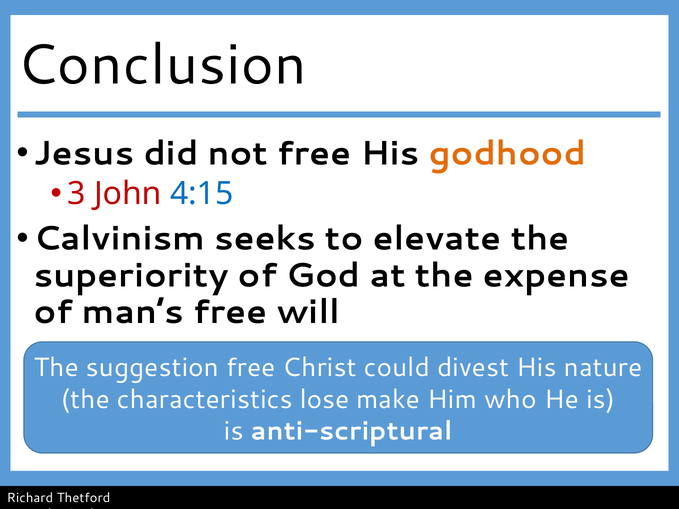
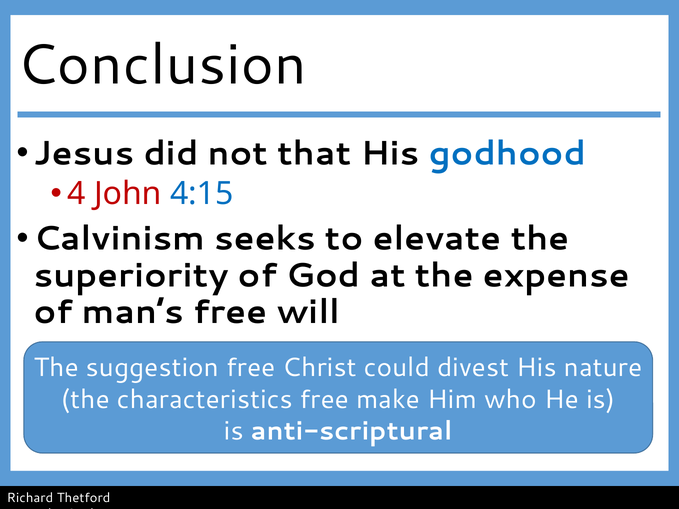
not free: free -> that (314, 153)
godhood colour: orange -> blue (507, 153)
3: 3 -> 4 (77, 194)
characteristics lose: lose -> free (324, 400)
